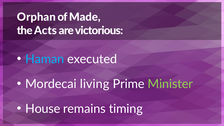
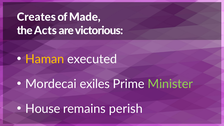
Orphan: Orphan -> Creates (36, 17)
Haman colour: light blue -> yellow (45, 59)
living: living -> exiles (95, 84)
timing: timing -> perish (126, 109)
